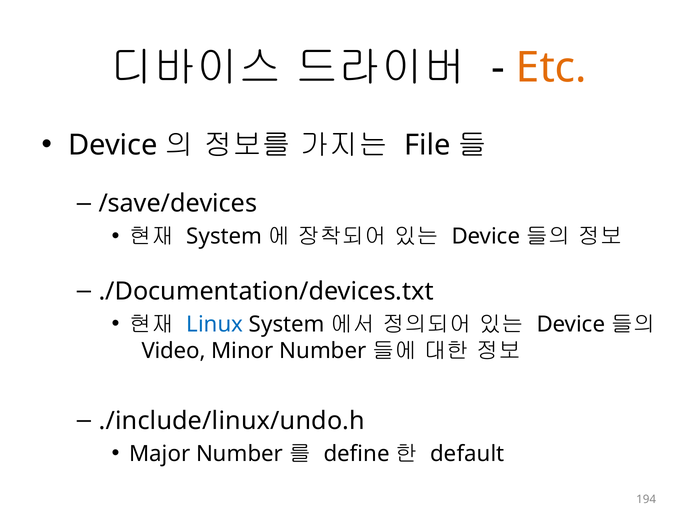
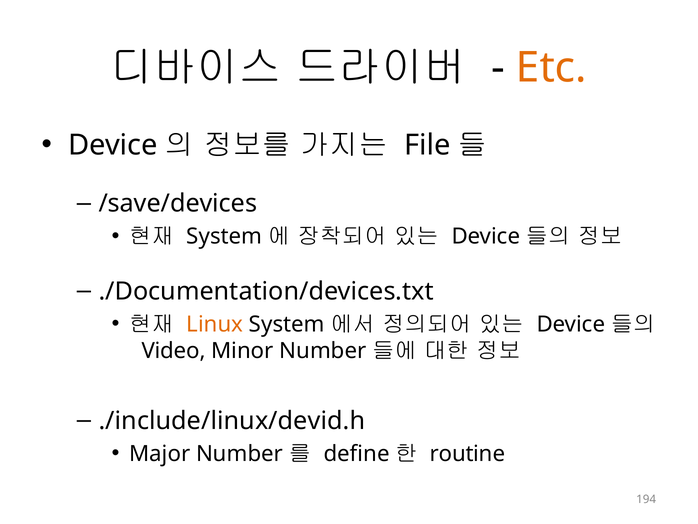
Linux colour: blue -> orange (215, 324)
./include/linux/undo.h: ./include/linux/undo.h -> ./include/linux/devid.h (232, 420)
default: default -> routine (467, 453)
